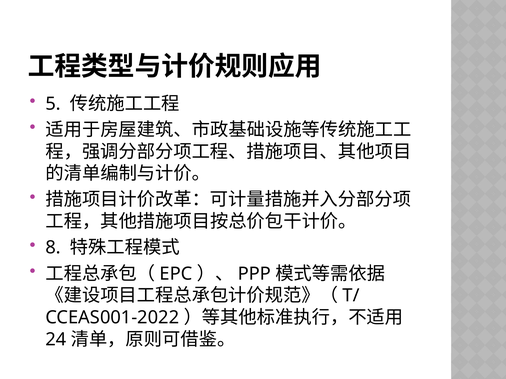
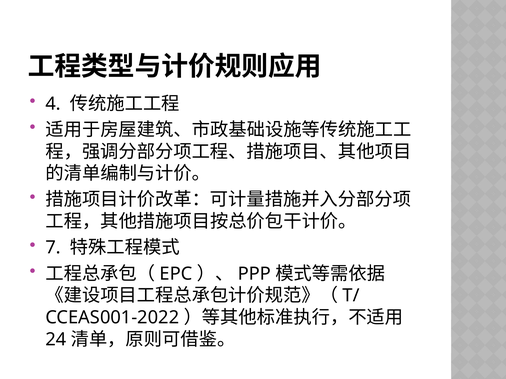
5: 5 -> 4 (53, 104)
8: 8 -> 7 (53, 248)
